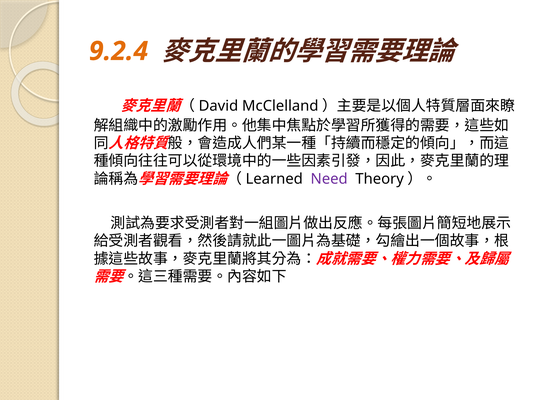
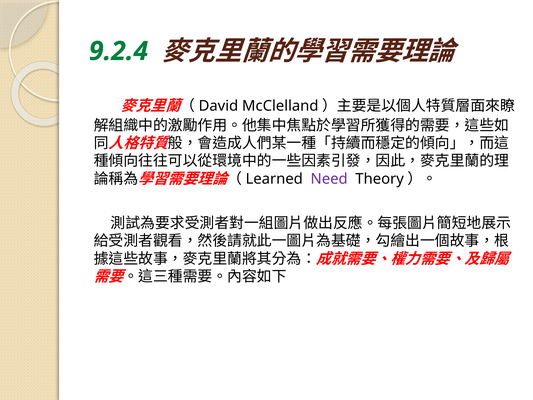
9.2.4 colour: orange -> green (119, 51)
